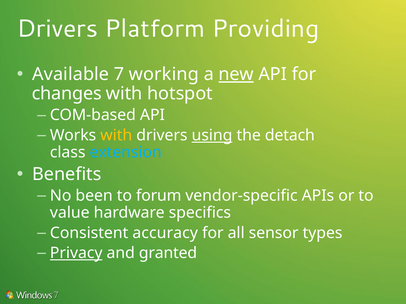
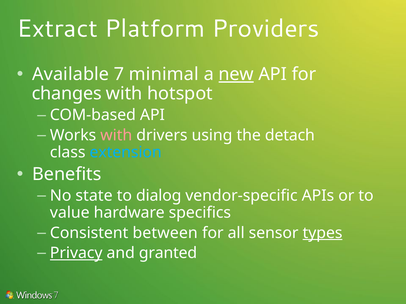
Drivers: Drivers -> Extract (57, 29)
Providing: Providing -> Providers (266, 29)
working: working -> minimal (164, 74)
with colour: yellow -> pink (116, 136)
using underline: present -> none (212, 136)
been: been -> state (94, 196)
forum: forum -> dialog (159, 196)
accuracy: accuracy -> between (165, 233)
types underline: none -> present (323, 233)
